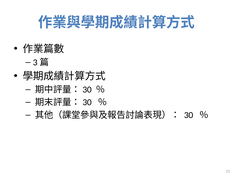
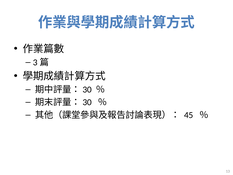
30: 30 -> 45 (189, 115)
